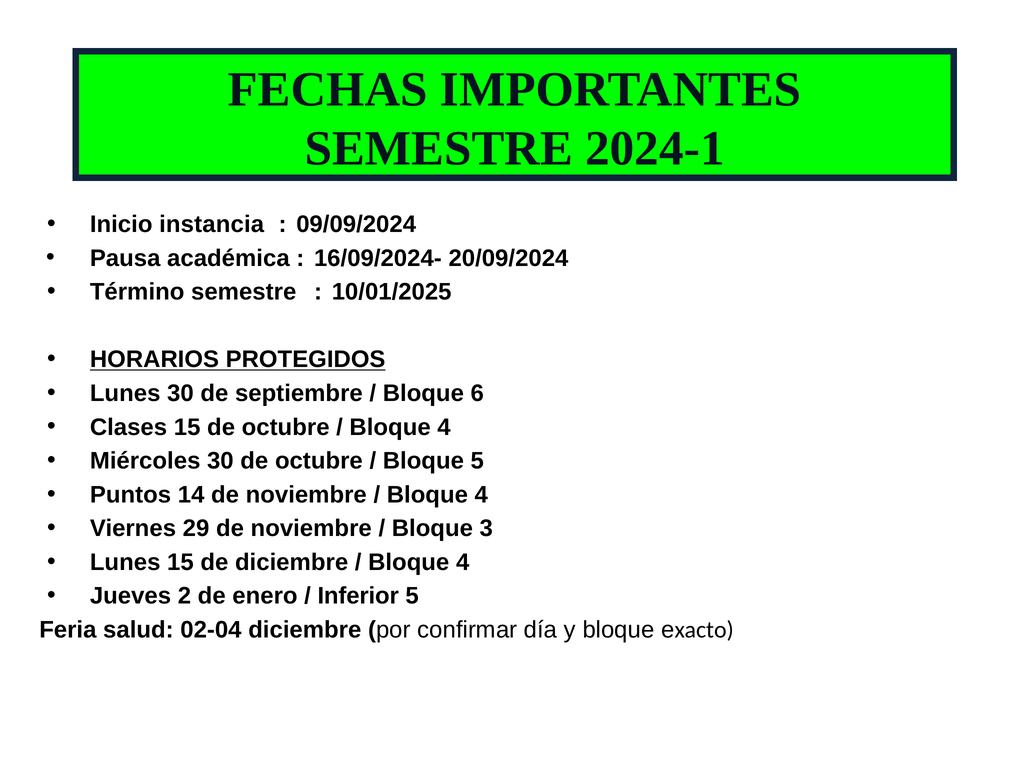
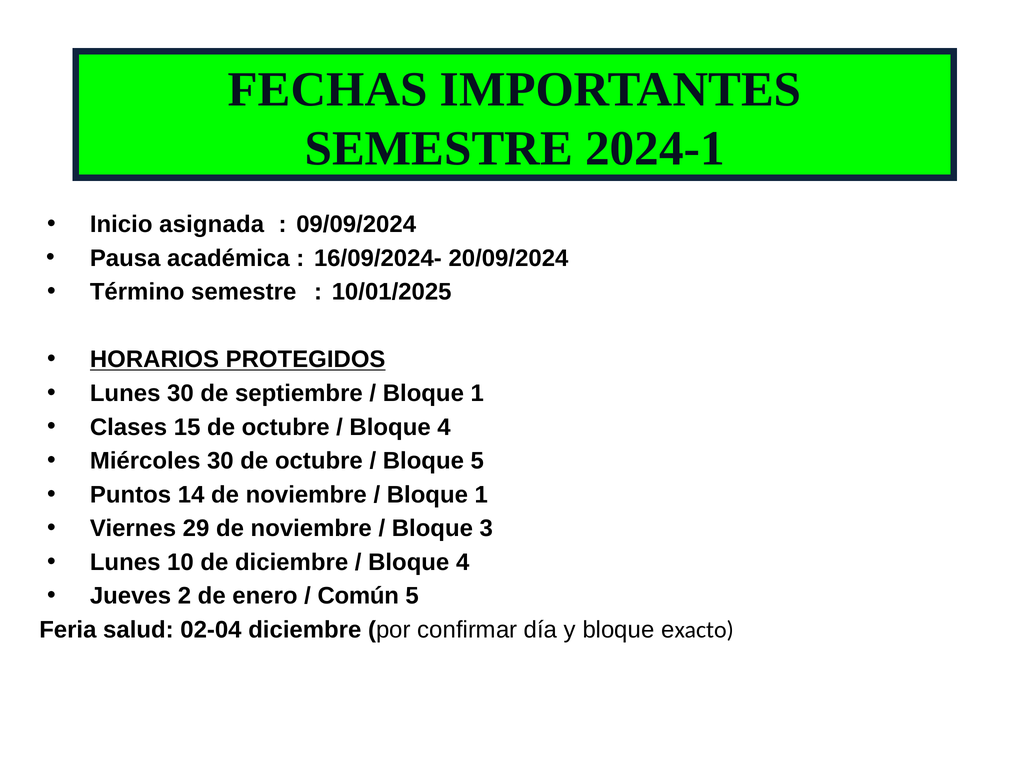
instancia: instancia -> asignada (212, 224)
6: 6 -> 1 (477, 393)
4: 4 -> 1 (481, 495)
Lunes 15: 15 -> 10 (180, 562)
Inferior: Inferior -> Común (358, 596)
